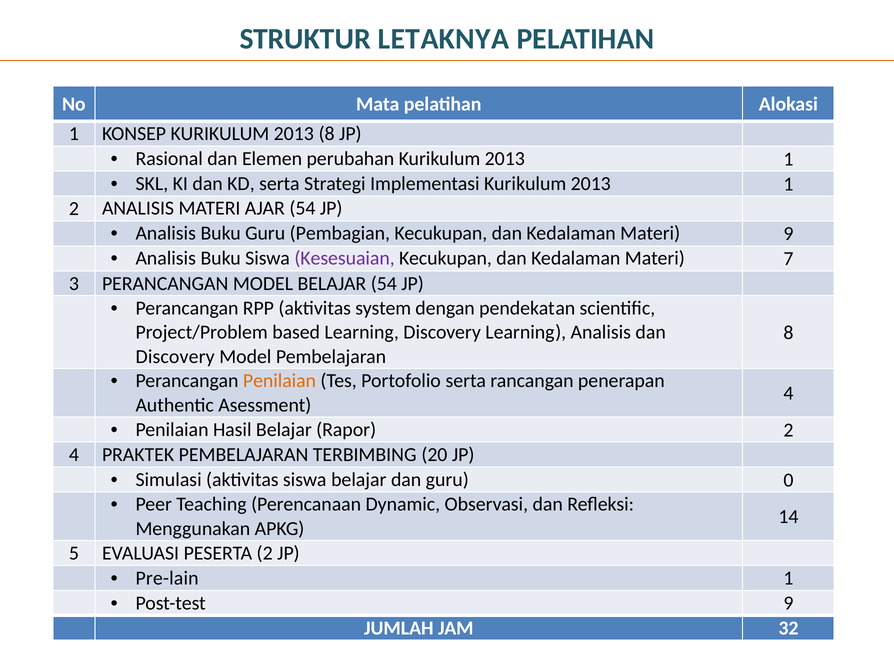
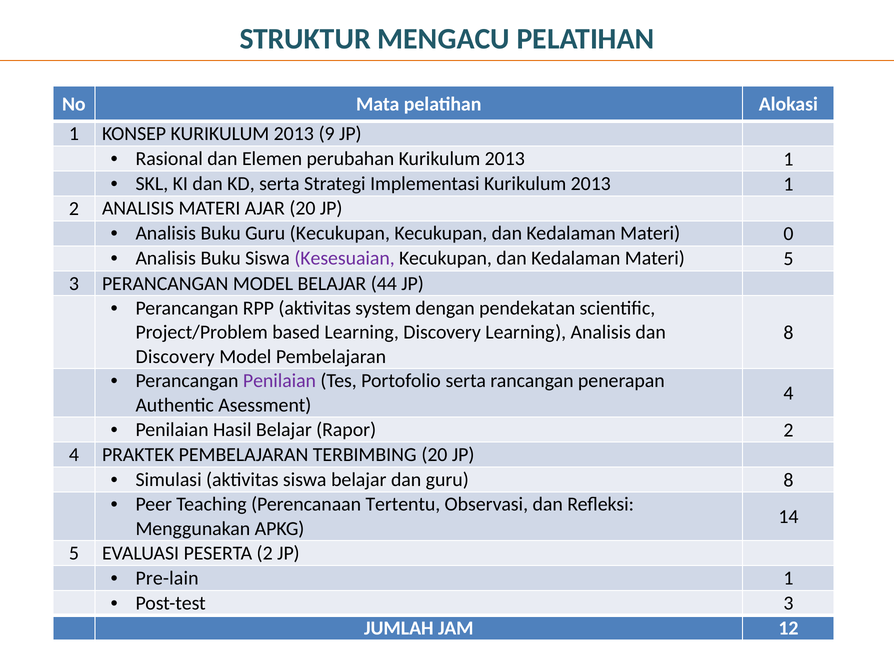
LETAKNYA: LETAKNYA -> MENGACU (444, 39)
2013 8: 8 -> 9 (327, 134)
AJAR 54: 54 -> 20 (302, 209)
Guru Pembagian: Pembagian -> Kecukupan (340, 233)
Materi 9: 9 -> 0 (788, 234)
Materi 7: 7 -> 5 (788, 259)
BELAJAR 54: 54 -> 44 (384, 284)
Penilaian colour: orange -> purple (280, 381)
guru 0: 0 -> 8 (788, 480)
Dynamic: Dynamic -> Tertentu (403, 505)
Post-test 9: 9 -> 3 (788, 604)
32: 32 -> 12 (788, 629)
